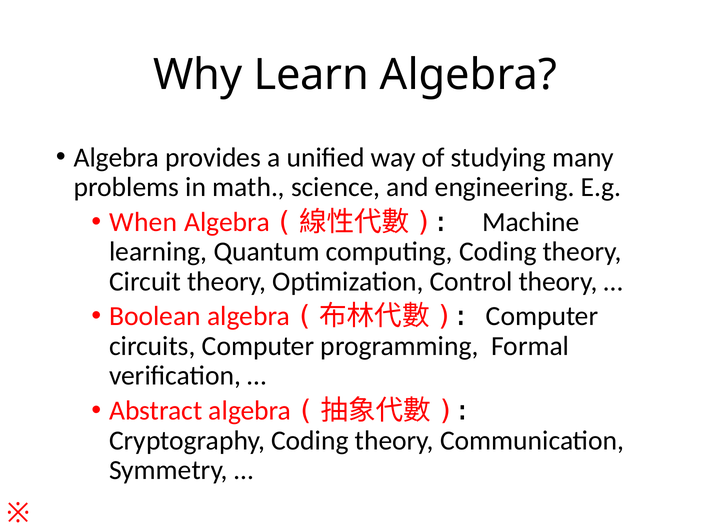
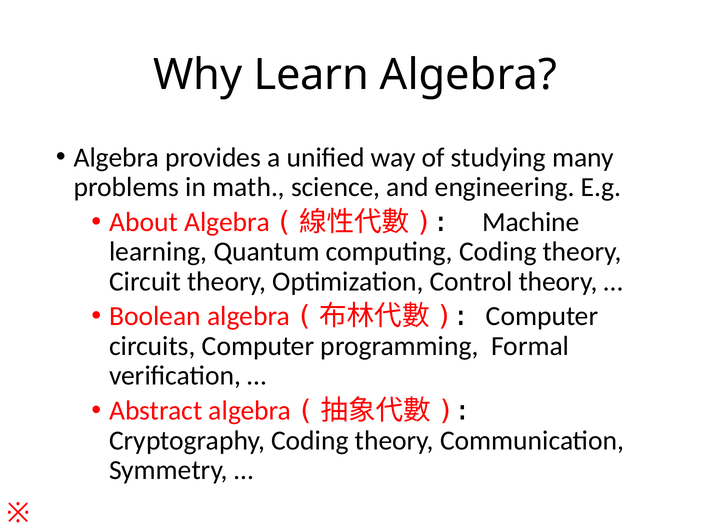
When: When -> About (144, 222)
